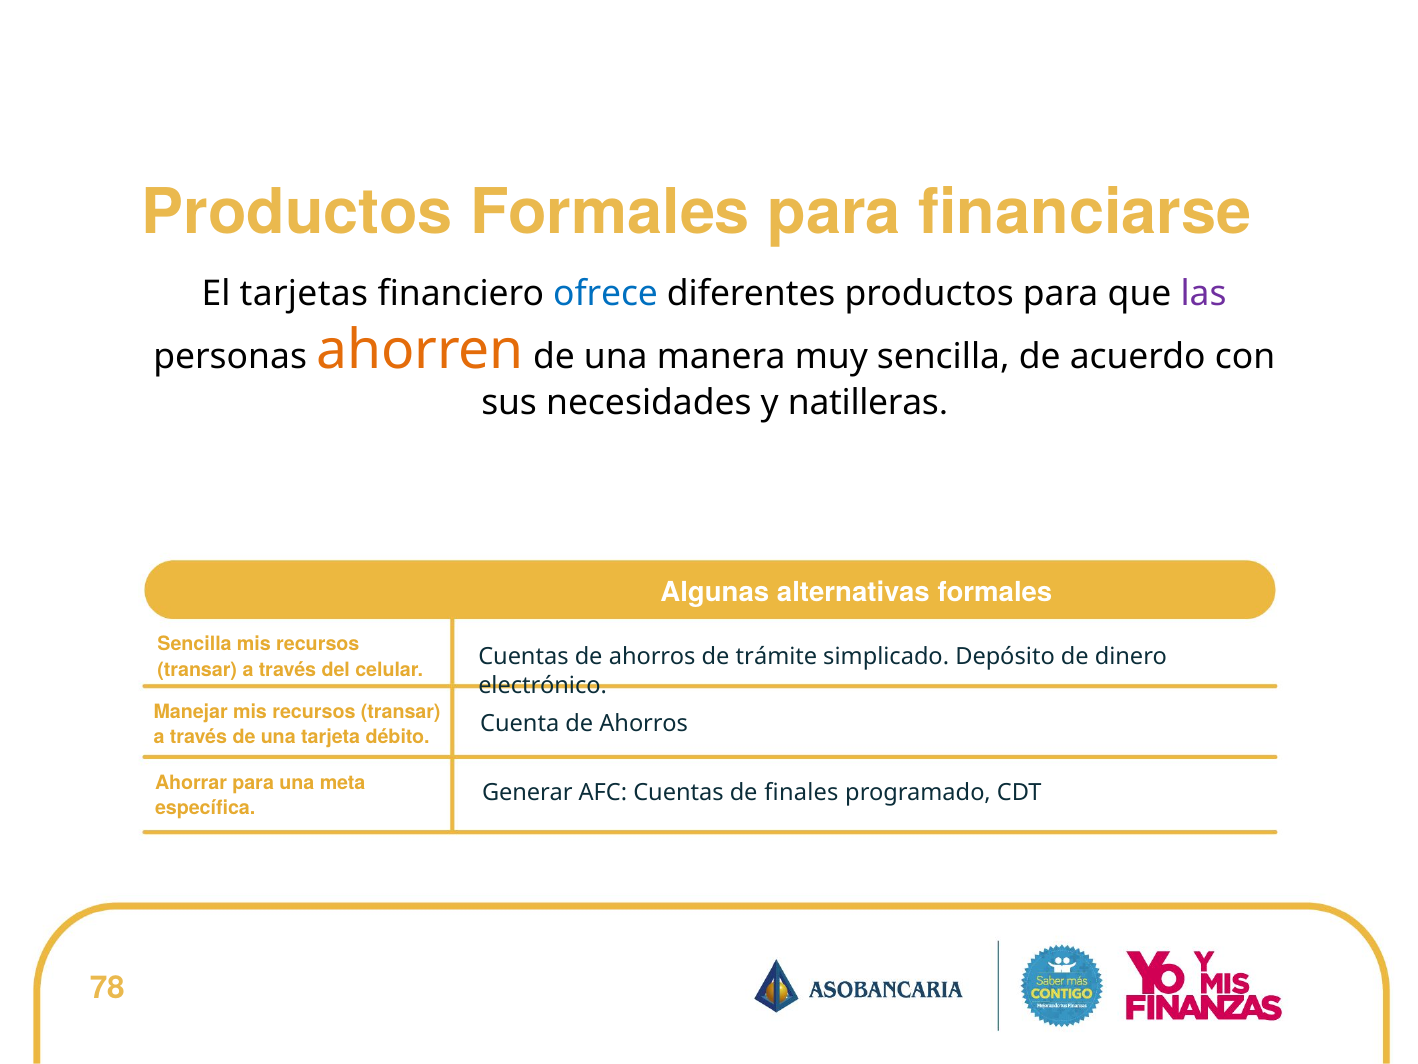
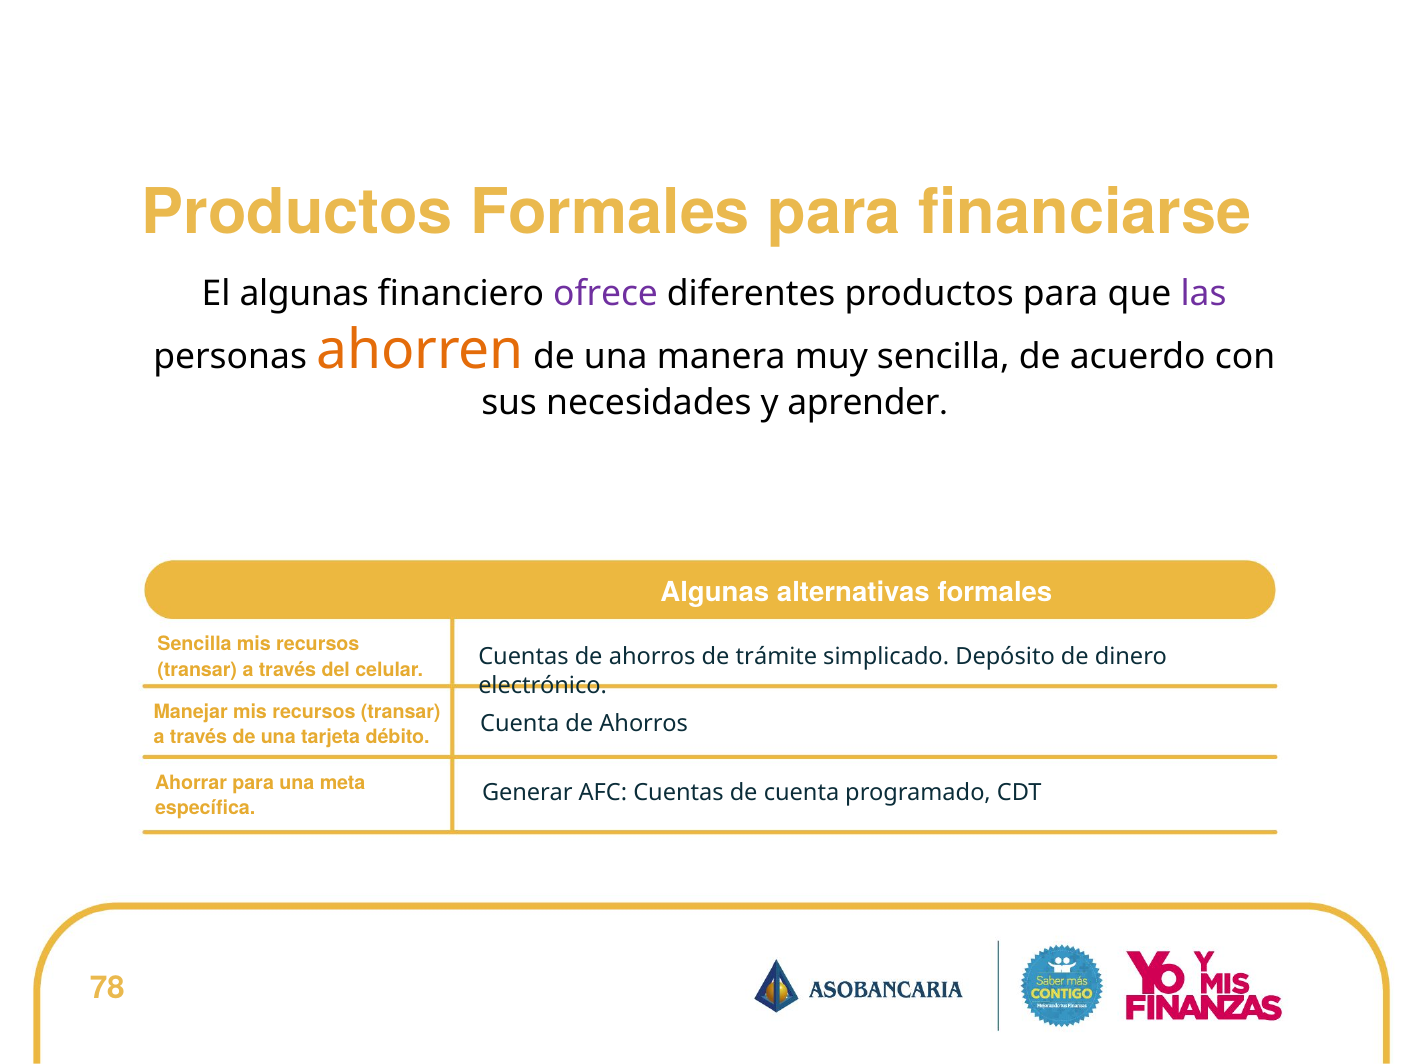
El tarjetas: tarjetas -> algunas (304, 294)
ofrece colour: blue -> purple (606, 294)
natilleras: natilleras -> aprender (863, 403)
de finales: finales -> cuenta (802, 793)
